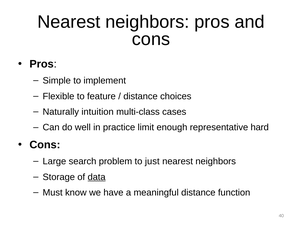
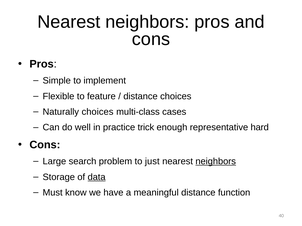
Naturally intuition: intuition -> choices (98, 112)
limit: limit -> trick (146, 128)
neighbors underline: none -> present (216, 162)
